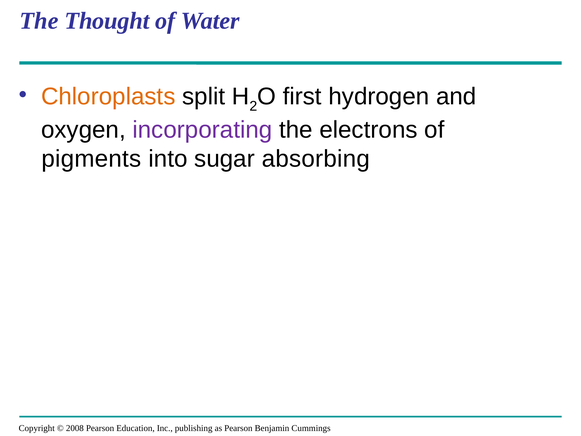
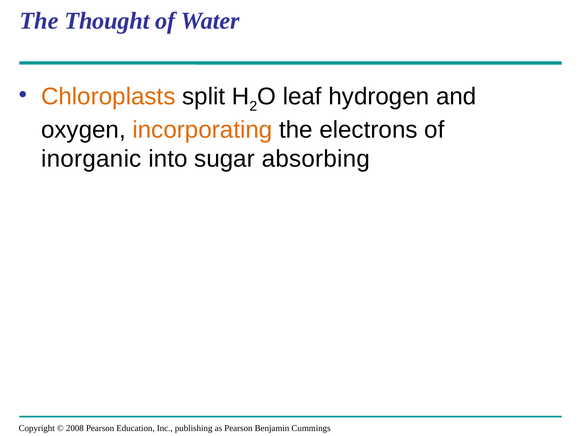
first: first -> leaf (302, 97)
incorporating colour: purple -> orange (202, 130)
pigments: pigments -> inorganic (91, 159)
